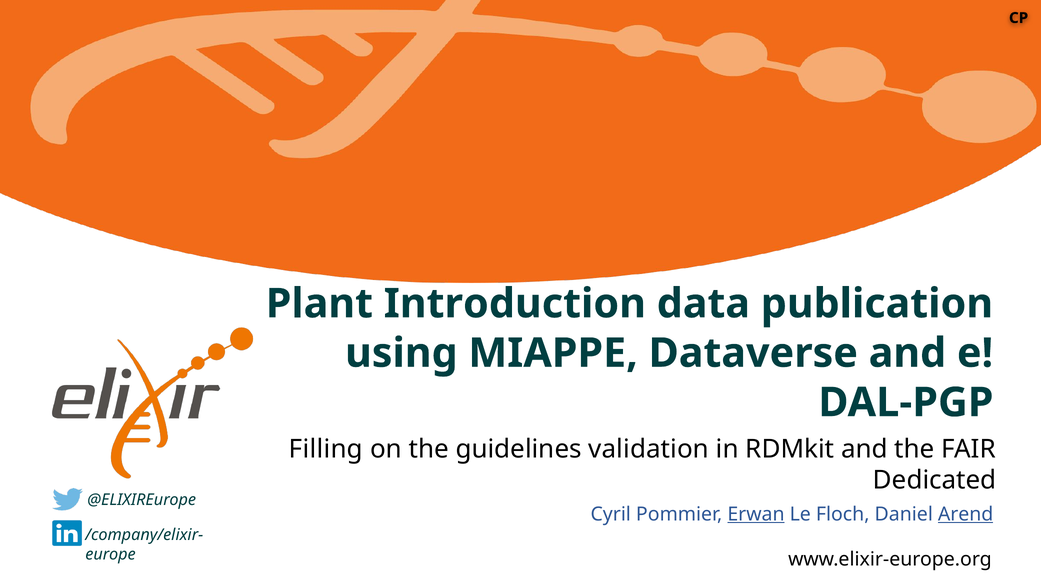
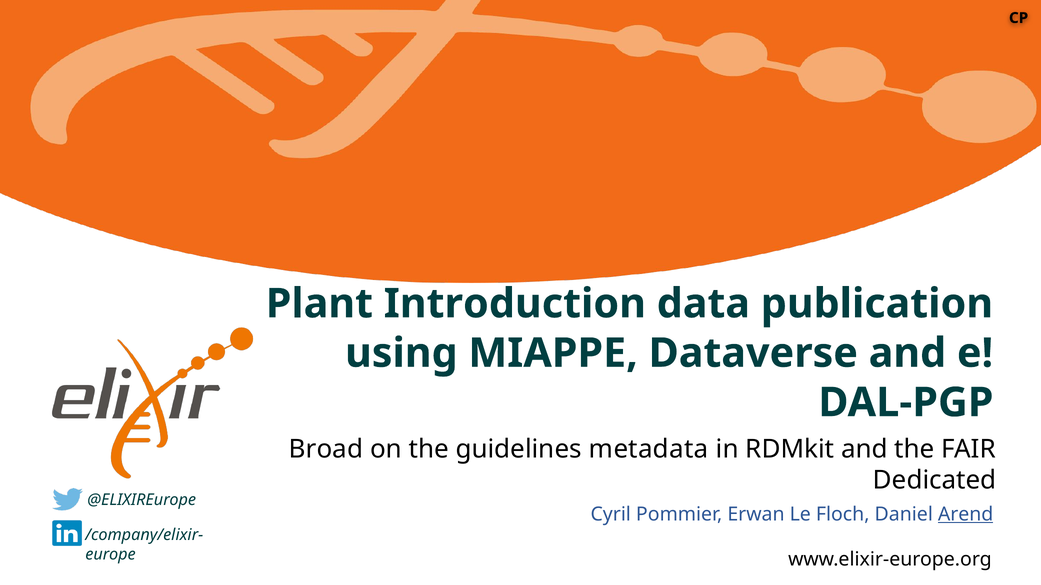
Filling: Filling -> Broad (326, 449)
validation: validation -> metadata (649, 449)
Erwan underline: present -> none (756, 515)
